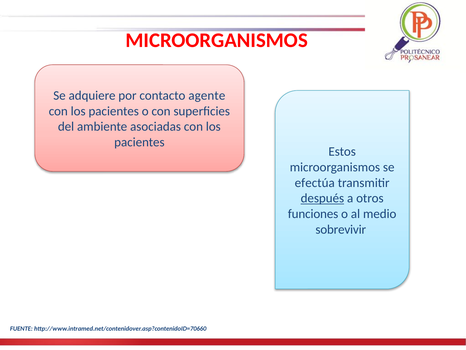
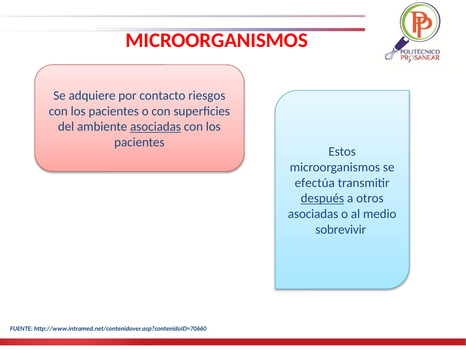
agente: agente -> riesgos (207, 95)
asociadas underline: none -> present (156, 127)
funciones: funciones -> asociadas (313, 214)
